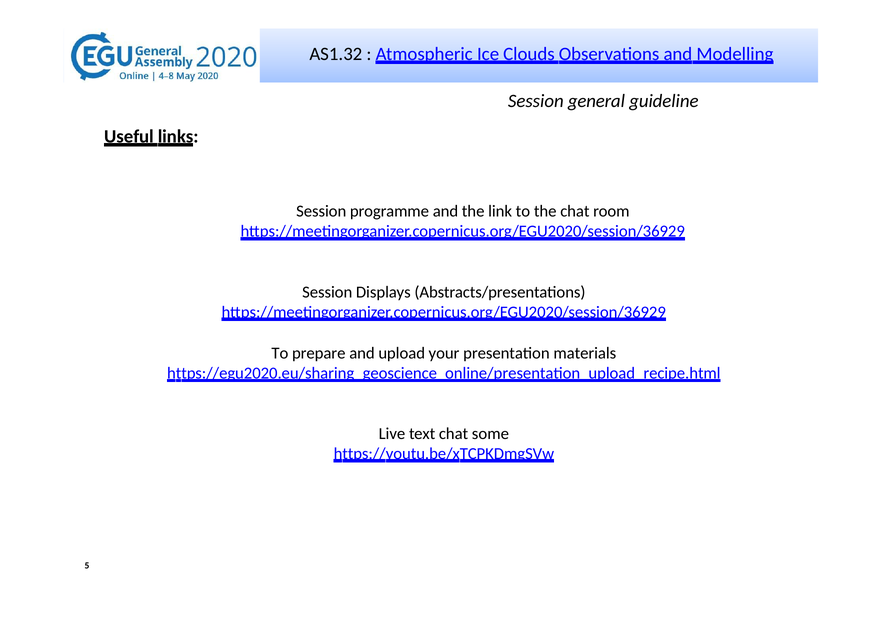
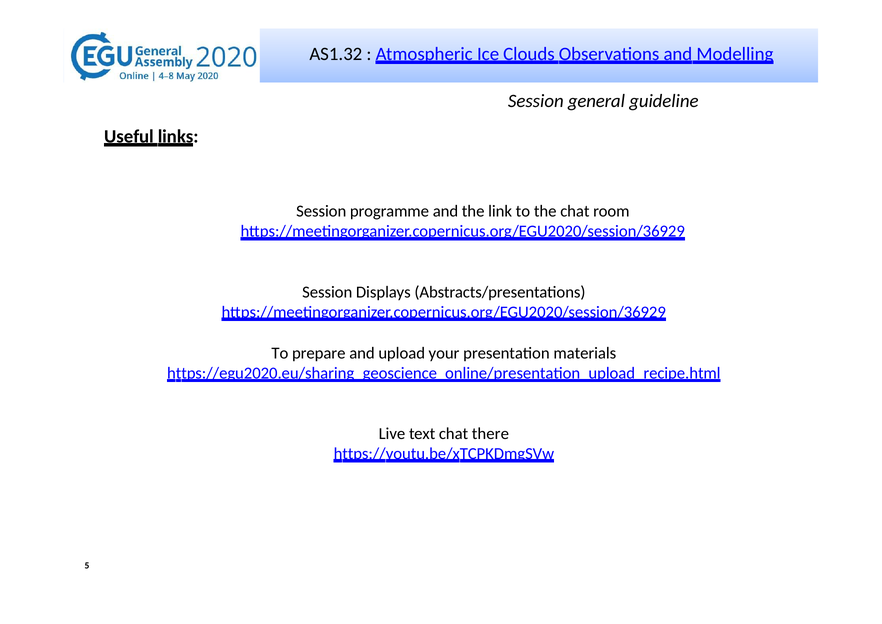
some: some -> there (490, 434)
